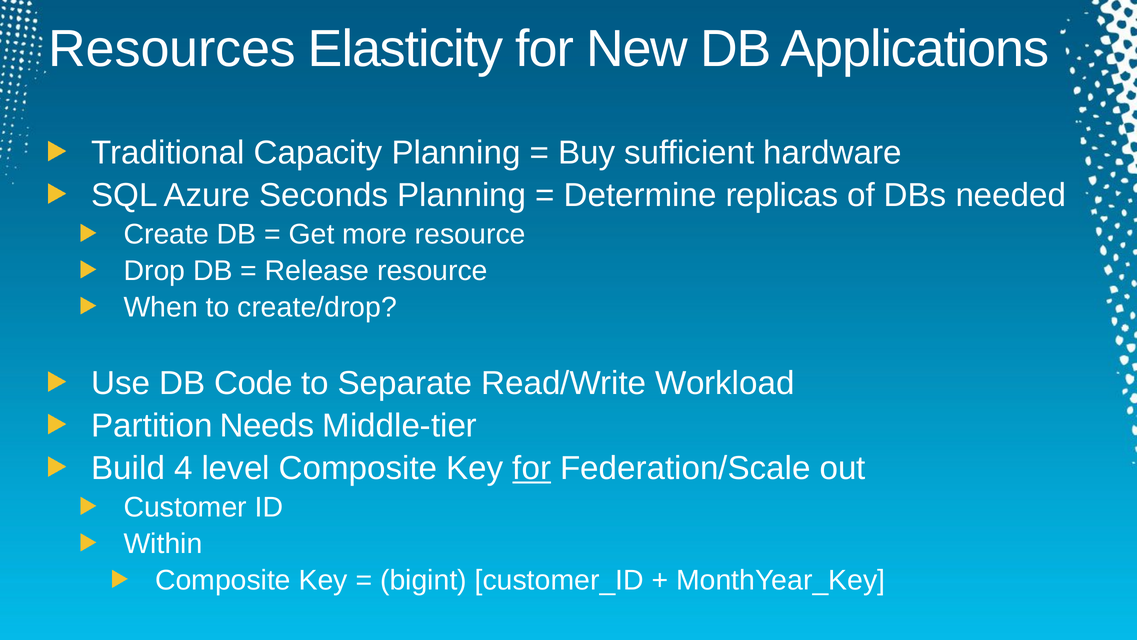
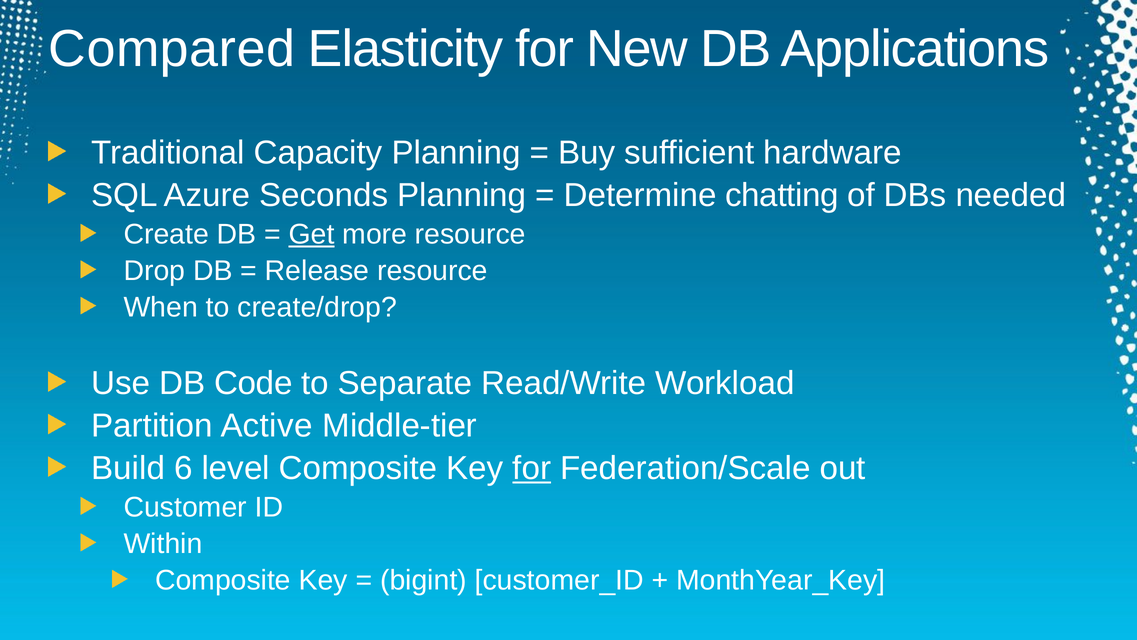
Resources: Resources -> Compared (172, 49)
replicas: replicas -> chatting (782, 195)
Get underline: none -> present (311, 234)
Needs: Needs -> Active (267, 426)
4: 4 -> 6 (183, 468)
